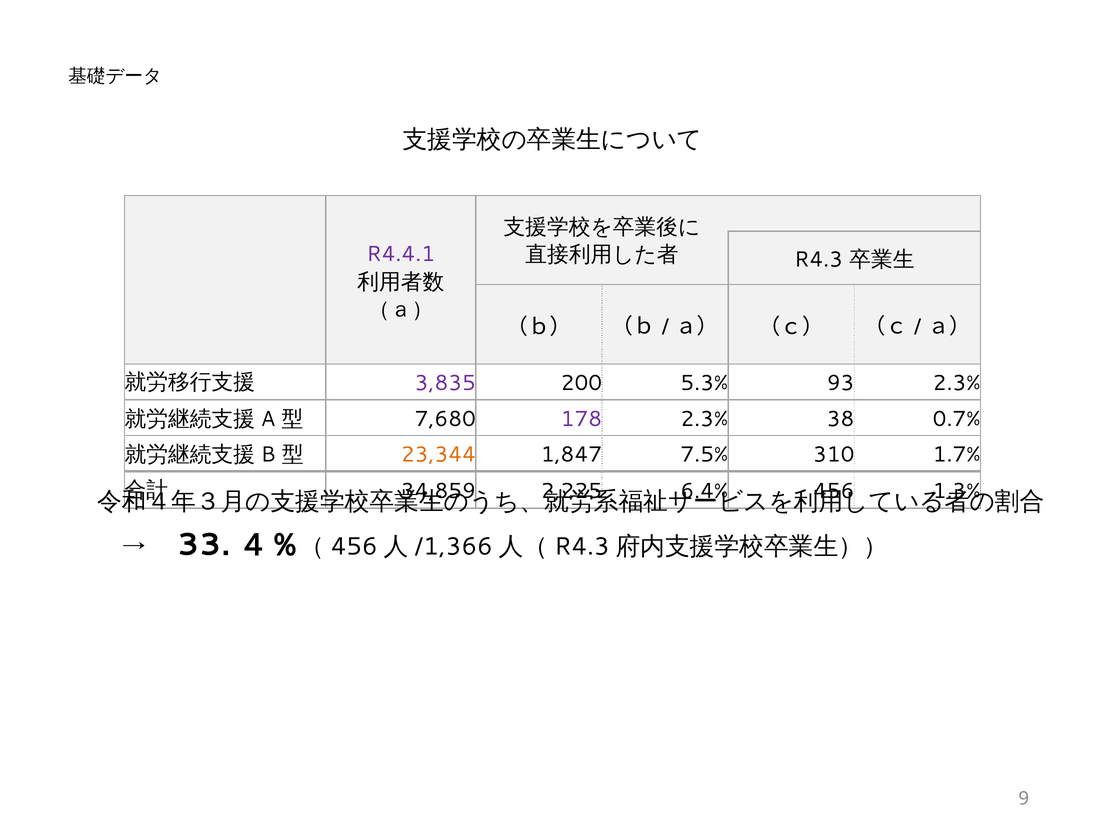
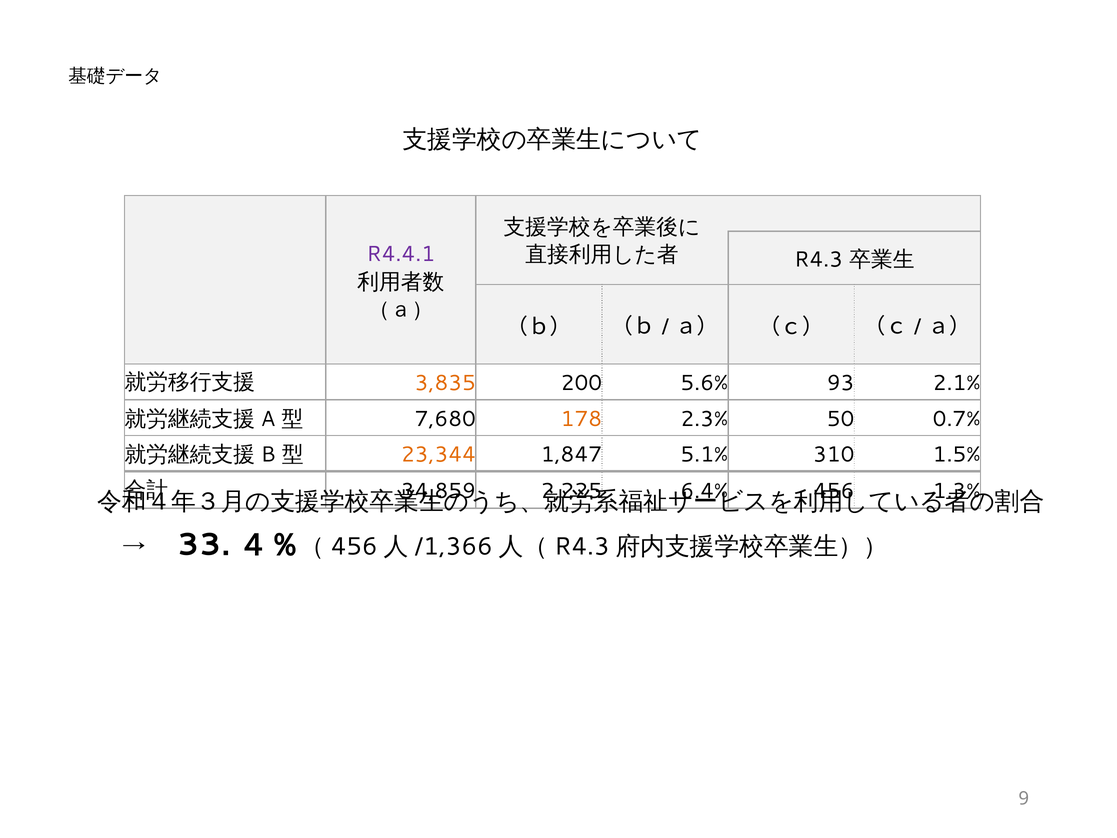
3,835 colour: purple -> orange (445, 383)
5.3%: 5.3% -> 5.6% (704, 383)
93 2.3%: 2.3% -> 2.1% (957, 383)
178 colour: purple -> orange (581, 419)
38: 38 -> 50 (841, 419)
7.5%: 7.5% -> 5.1% (704, 454)
1.7%: 1.7% -> 1.5% (957, 454)
